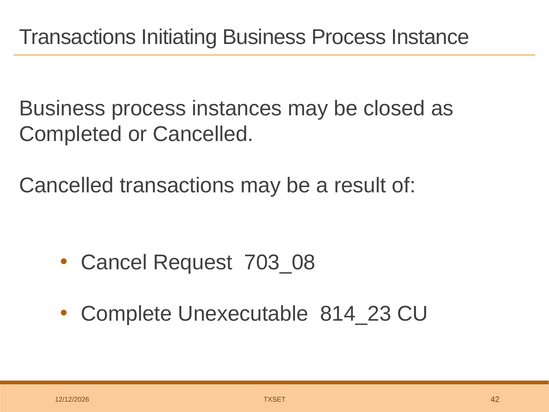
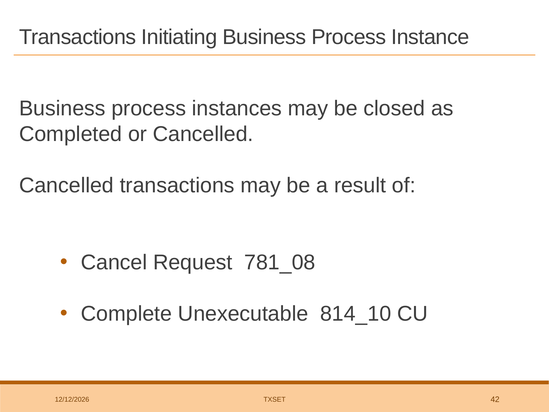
703_08: 703_08 -> 781_08 (280, 262)
814_23: 814_23 -> 814_10 (356, 314)
